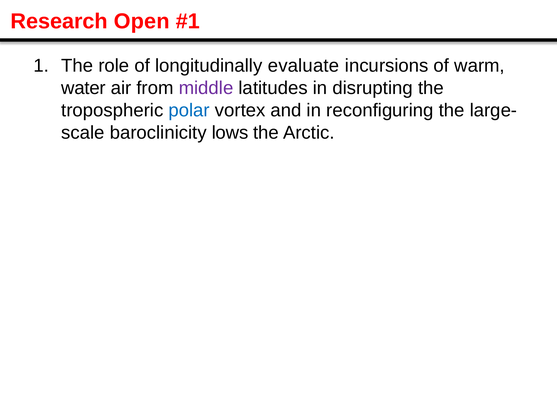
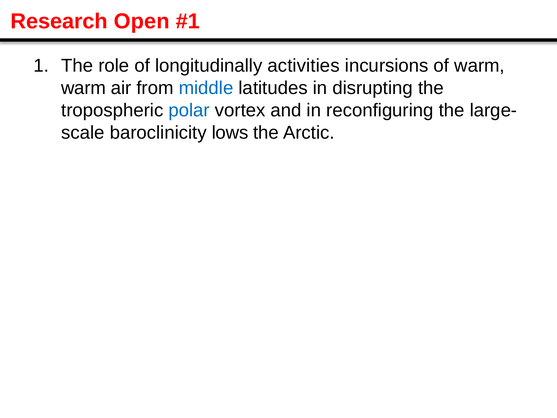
evaluate: evaluate -> activities (304, 66)
water: water -> warm (84, 88)
middle colour: purple -> blue (206, 88)
